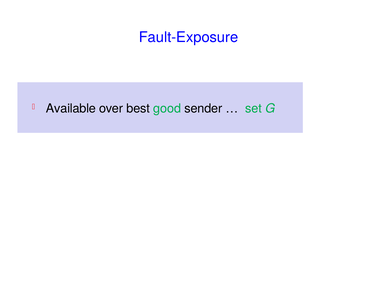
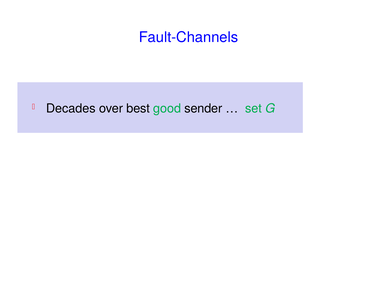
Fault-Exposure: Fault-Exposure -> Fault-Channels (188, 37)
Available: Available -> Decades (71, 108)
